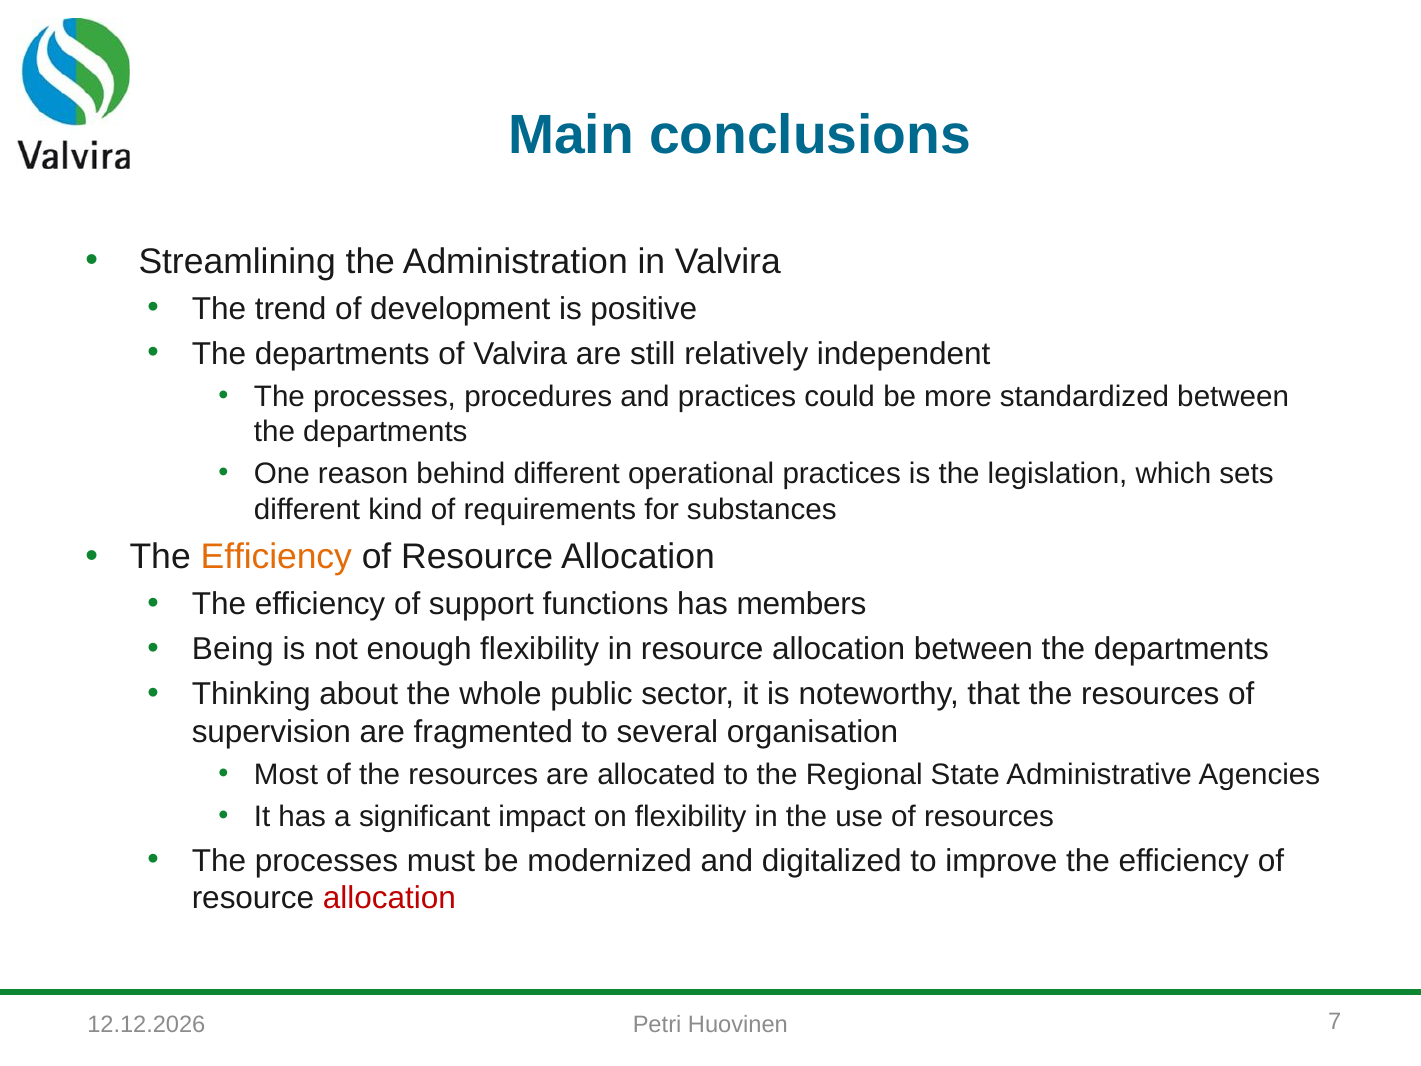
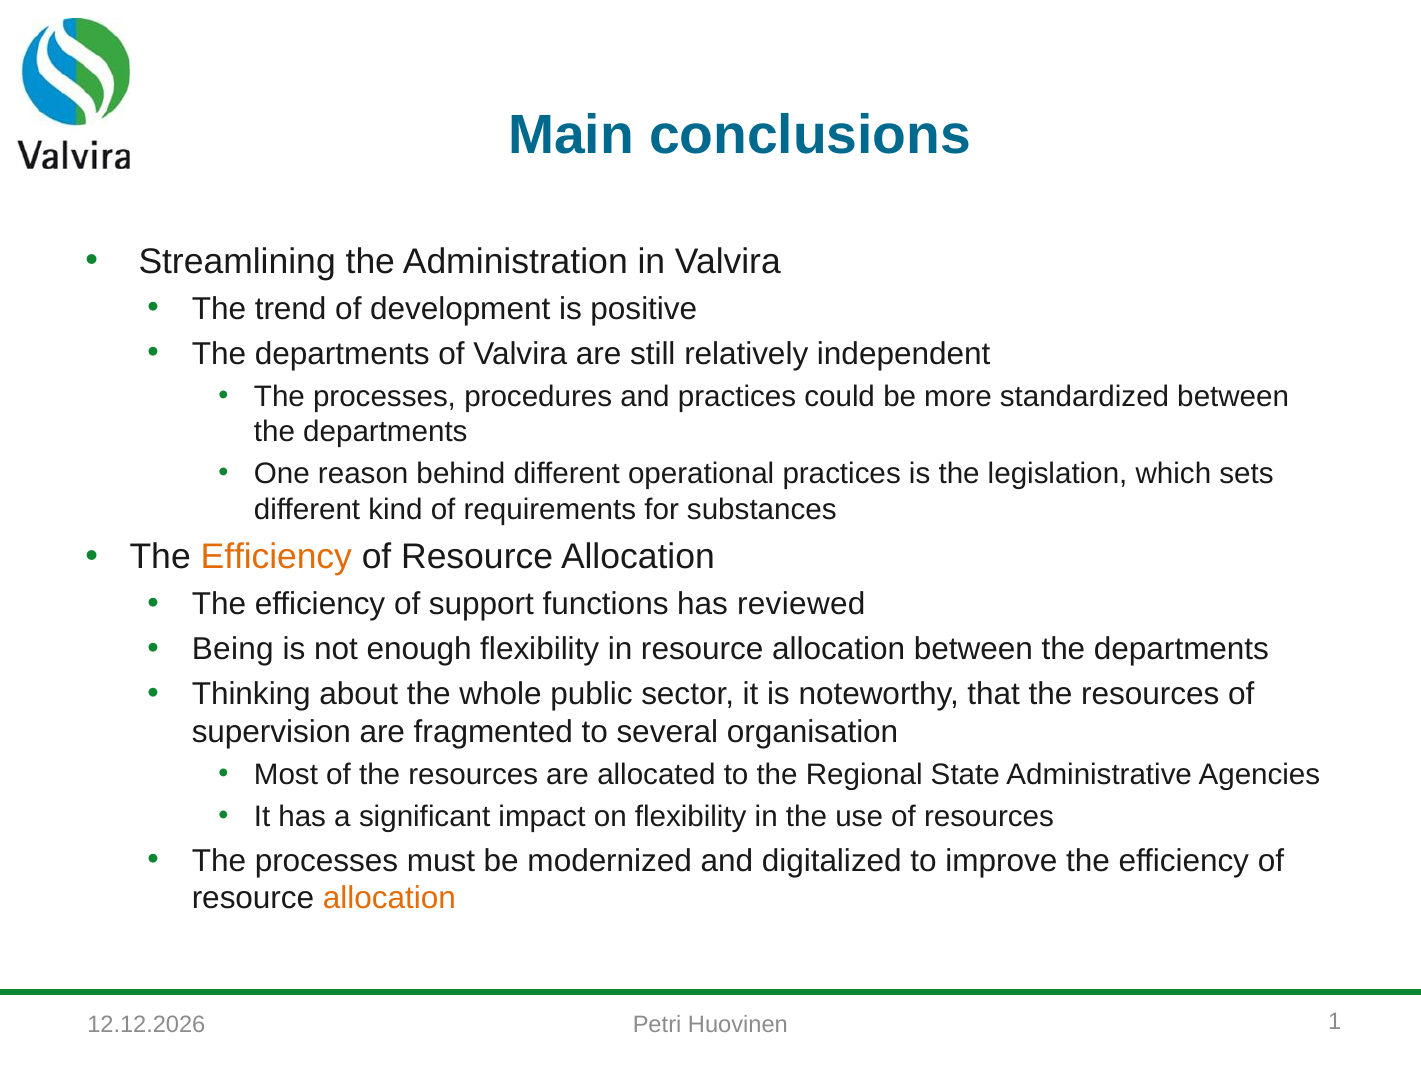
members: members -> reviewed (801, 604)
allocation colour: red -> orange (389, 898)
7: 7 -> 1 (1335, 1022)
